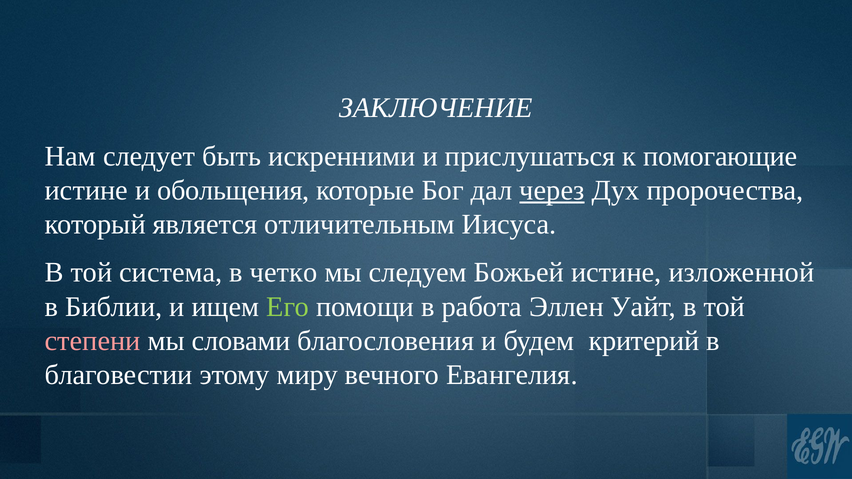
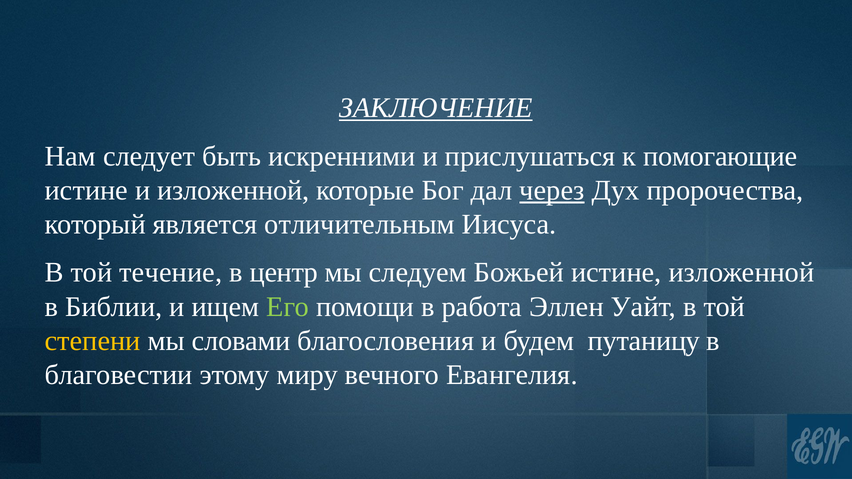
ЗАКЛЮЧЕНИЕ underline: none -> present (436, 108)
и обольщения: обольщения -> изложенной (233, 190)
система: система -> течение (171, 273)
четко: четко -> центр (284, 273)
степени colour: pink -> yellow (93, 341)
критерий: критерий -> путаницу (644, 341)
